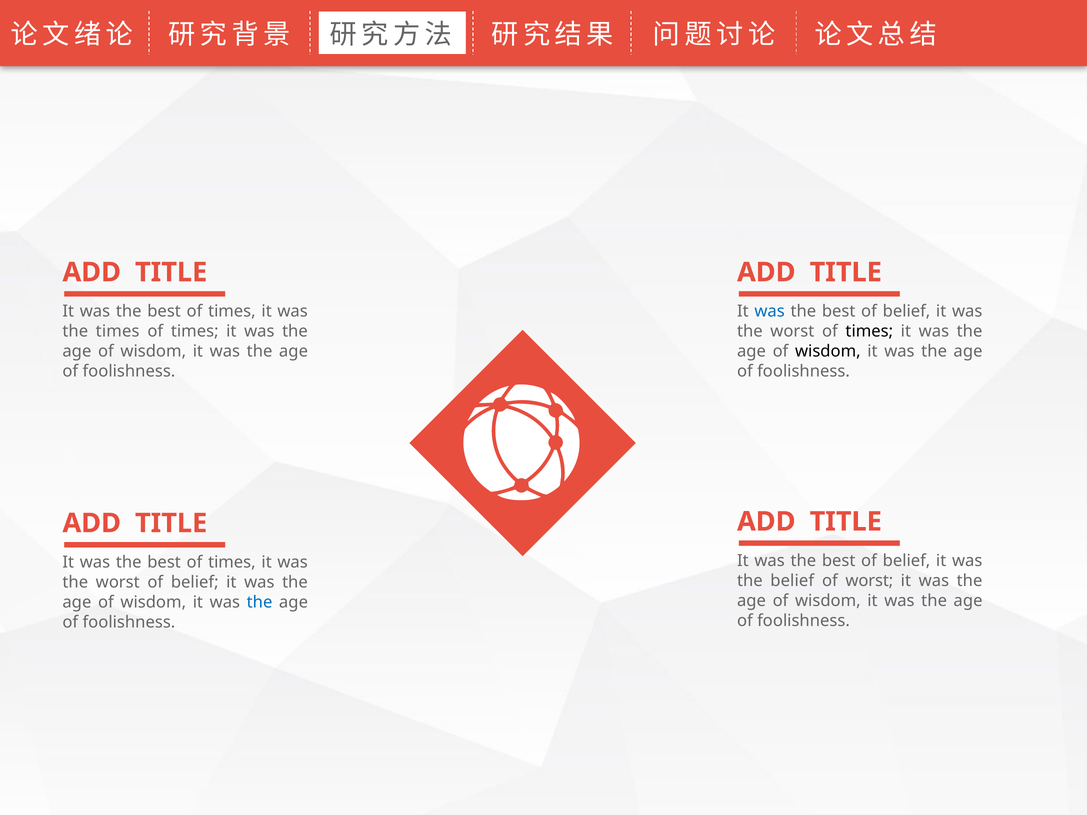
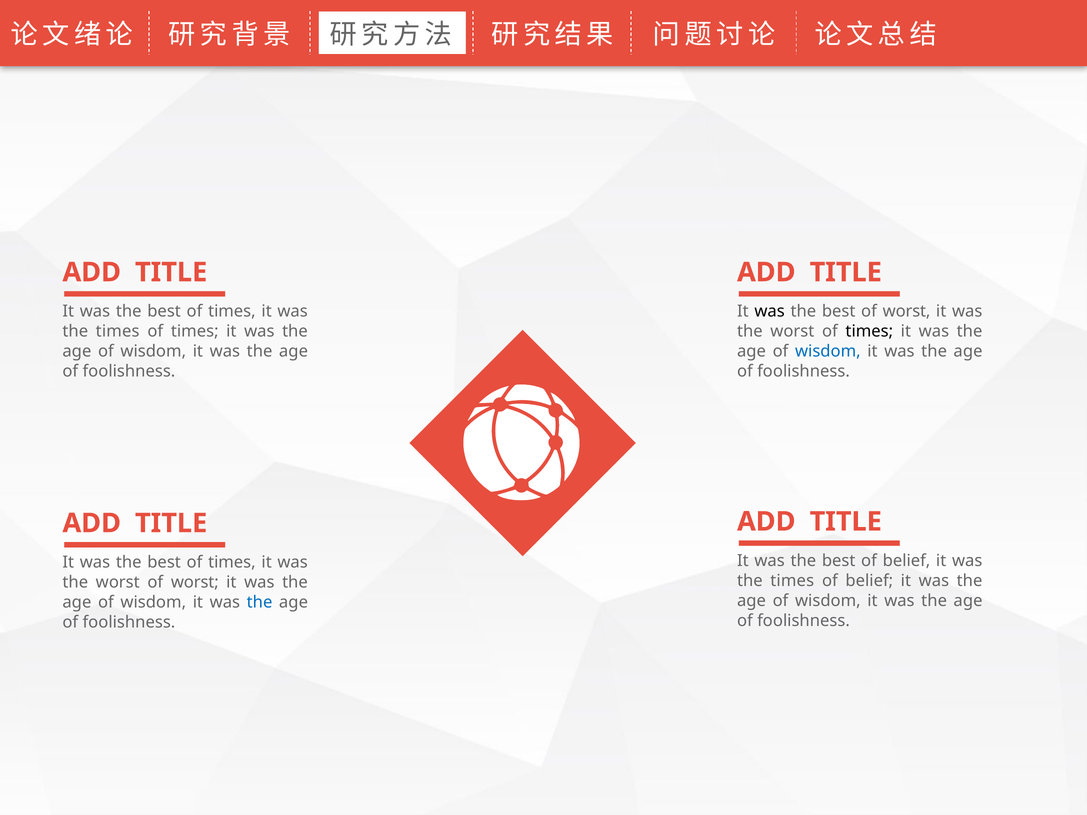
was colour: blue -> black (770, 312)
belief: belief -> worst (907, 312)
wisdom colour: black -> blue (828, 351)
belief: belief -> times (792, 581)
worst: worst -> belief (869, 581)
worst of belief: belief -> worst (195, 582)
